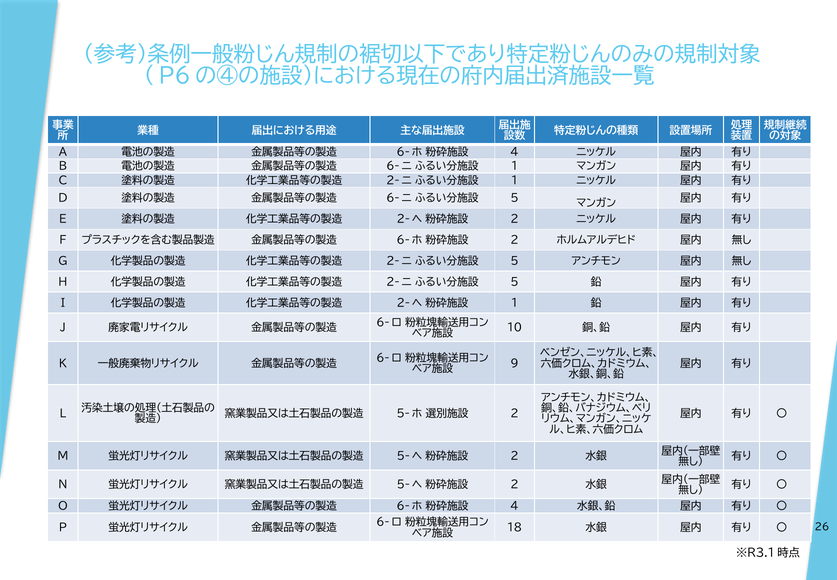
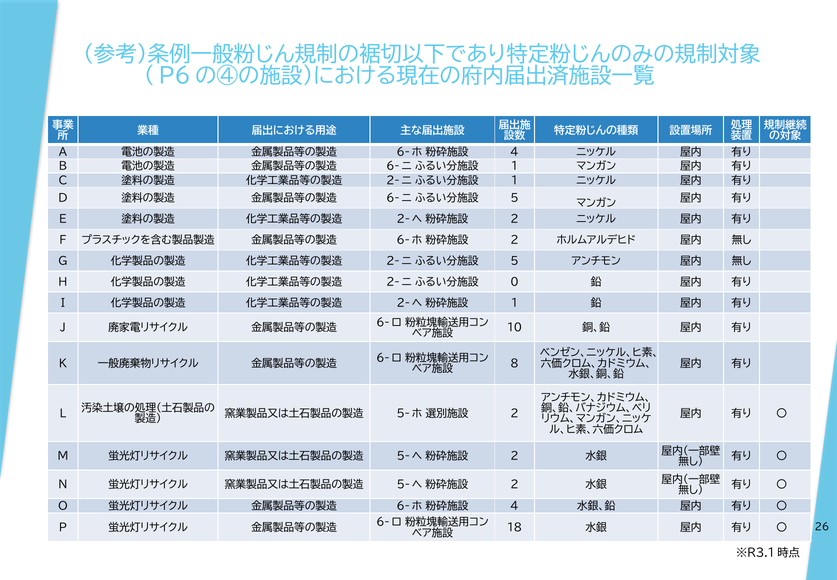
5: 5 -> 0 (515, 282)
9: 9 -> 8 (515, 363)
